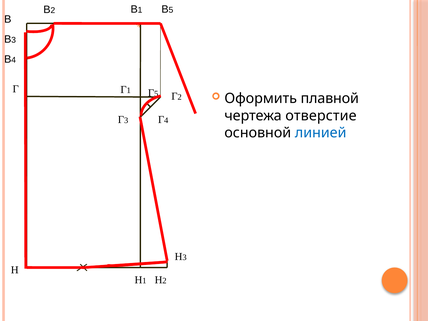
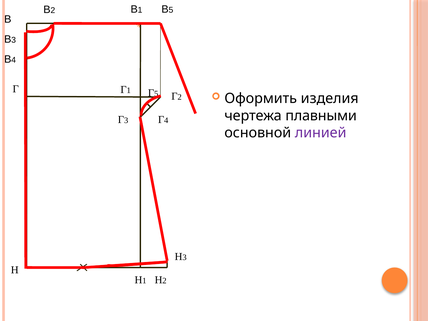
плавной: плавной -> изделия (330, 99)
отверстие: отверстие -> плавными (321, 116)
линией colour: blue -> purple (321, 133)
